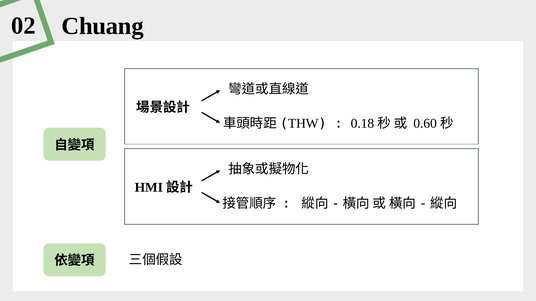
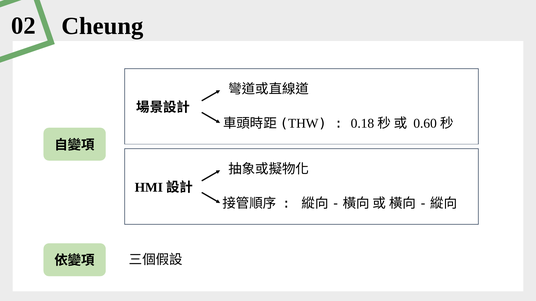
Chuang: Chuang -> Cheung (103, 26)
